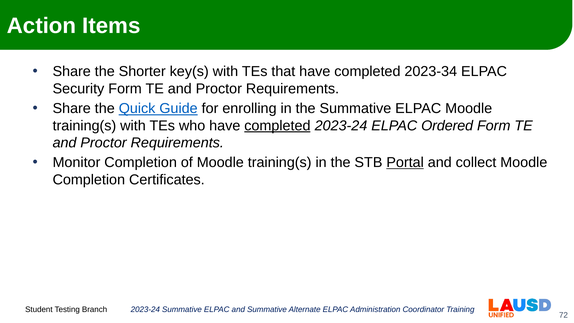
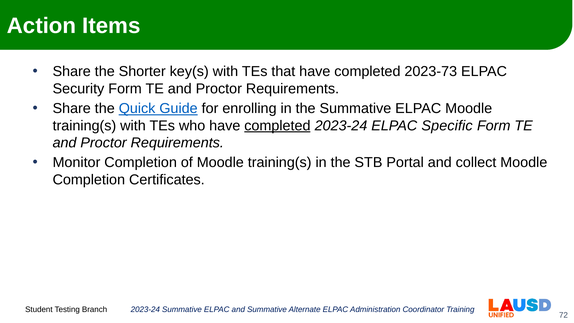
2023-34: 2023-34 -> 2023-73 (431, 72)
Ordered: Ordered -> Specific (447, 126)
Portal underline: present -> none (405, 162)
